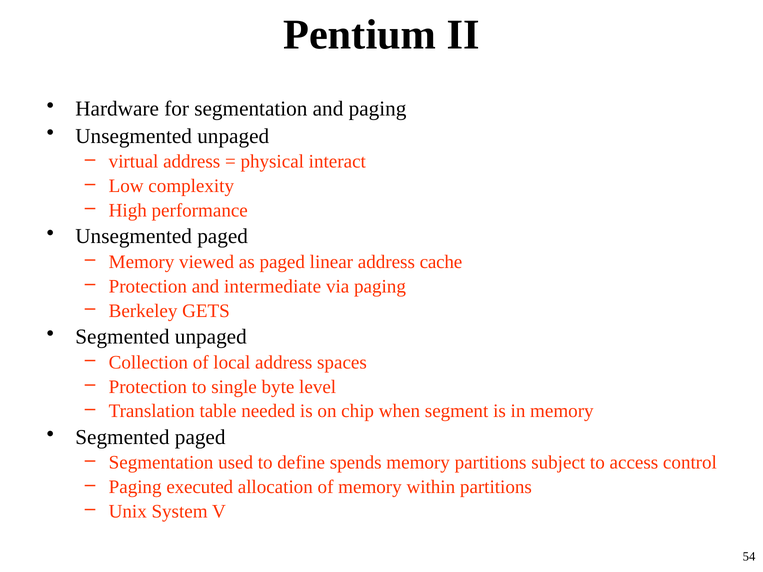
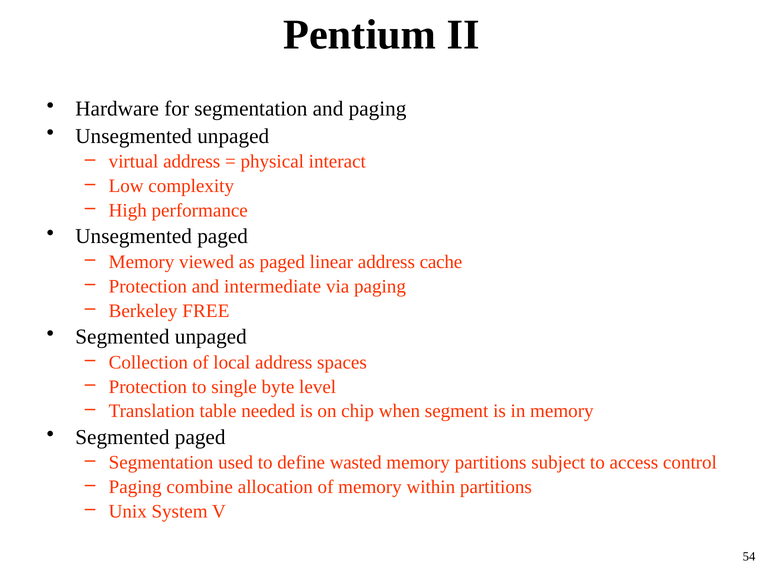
GETS: GETS -> FREE (206, 311)
spends: spends -> wasted (356, 463)
executed: executed -> combine (200, 487)
